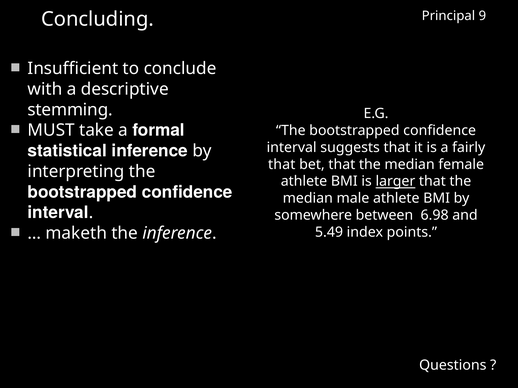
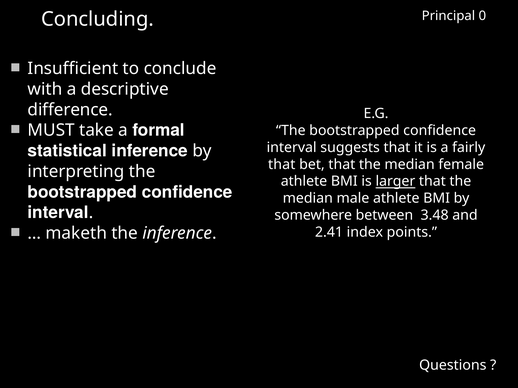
9: 9 -> 0 (482, 16)
stemming: stemming -> difference (70, 110)
6.98: 6.98 -> 3.48 (435, 215)
5.49: 5.49 -> 2.41 (329, 232)
